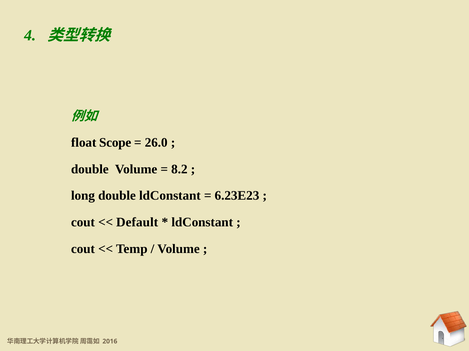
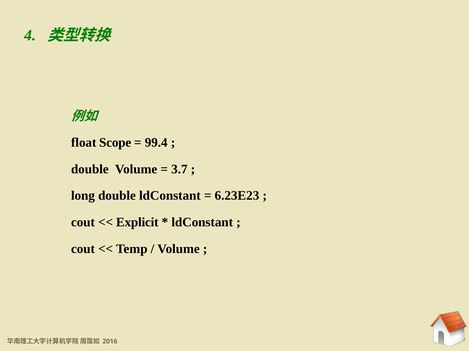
26.0: 26.0 -> 99.4 (156, 143)
8.2: 8.2 -> 3.7 (179, 170)
Default: Default -> Explicit (137, 223)
